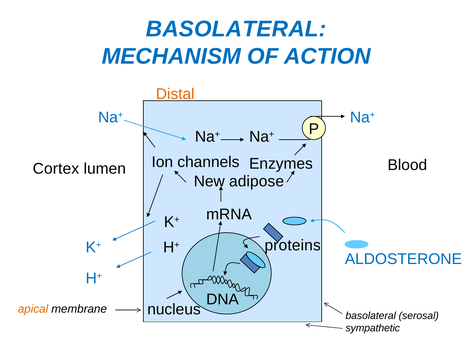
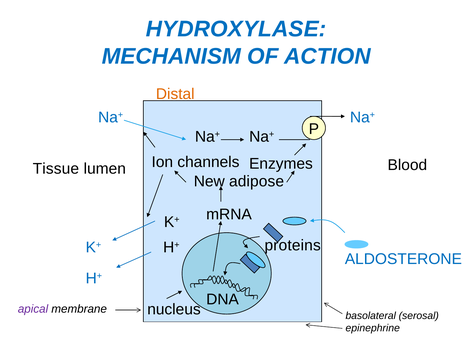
BASOLATERAL: BASOLATERAL -> HYDROXYLASE (236, 29)
Cortex: Cortex -> Tissue (56, 169)
apical colour: orange -> purple (33, 309)
sympathetic: sympathetic -> epinephrine (373, 328)
